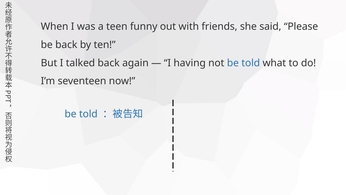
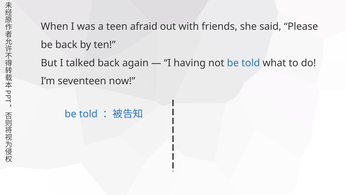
funny: funny -> afraid (144, 26)
